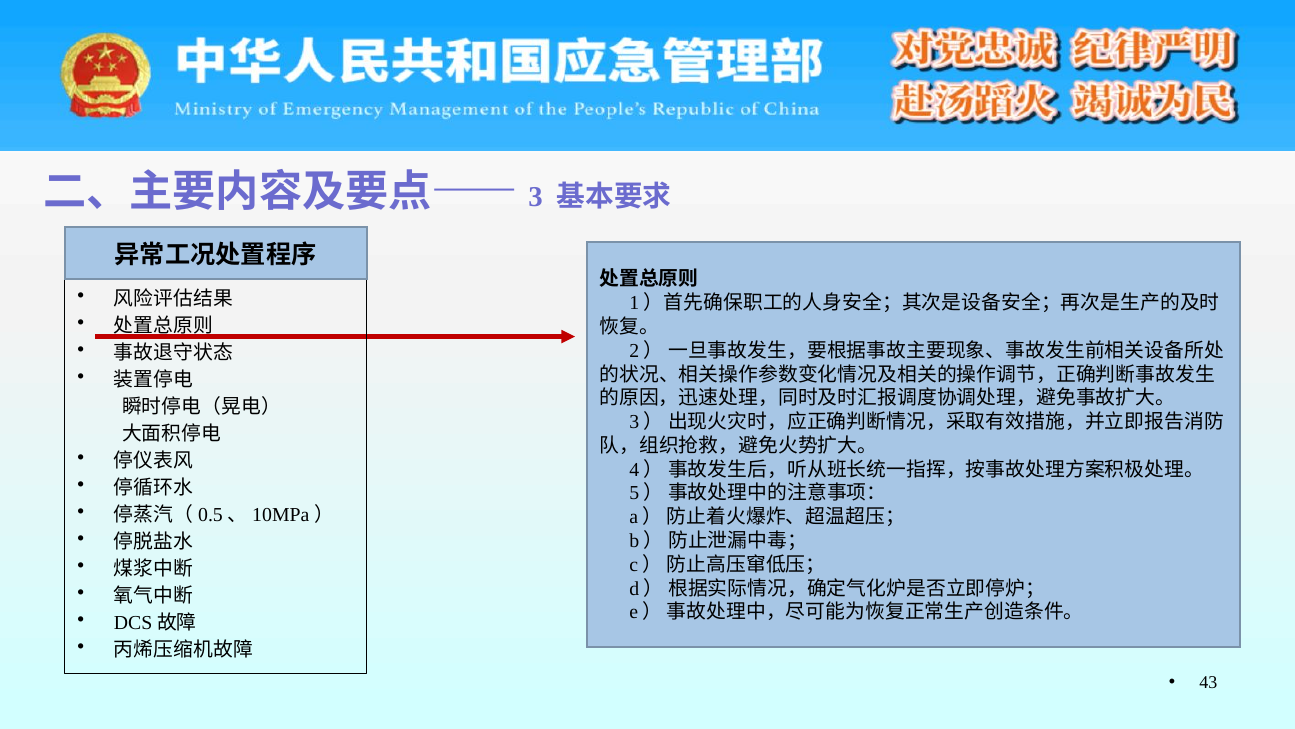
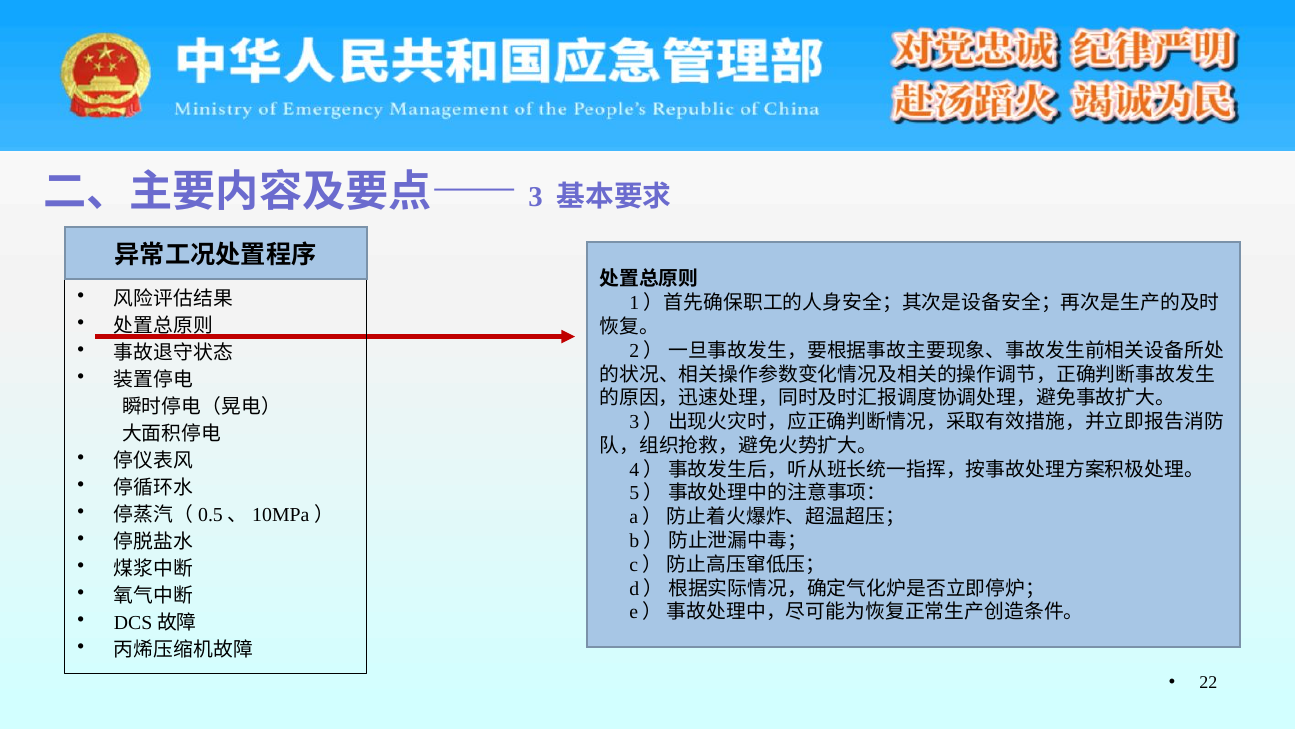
43: 43 -> 22 (1208, 682)
